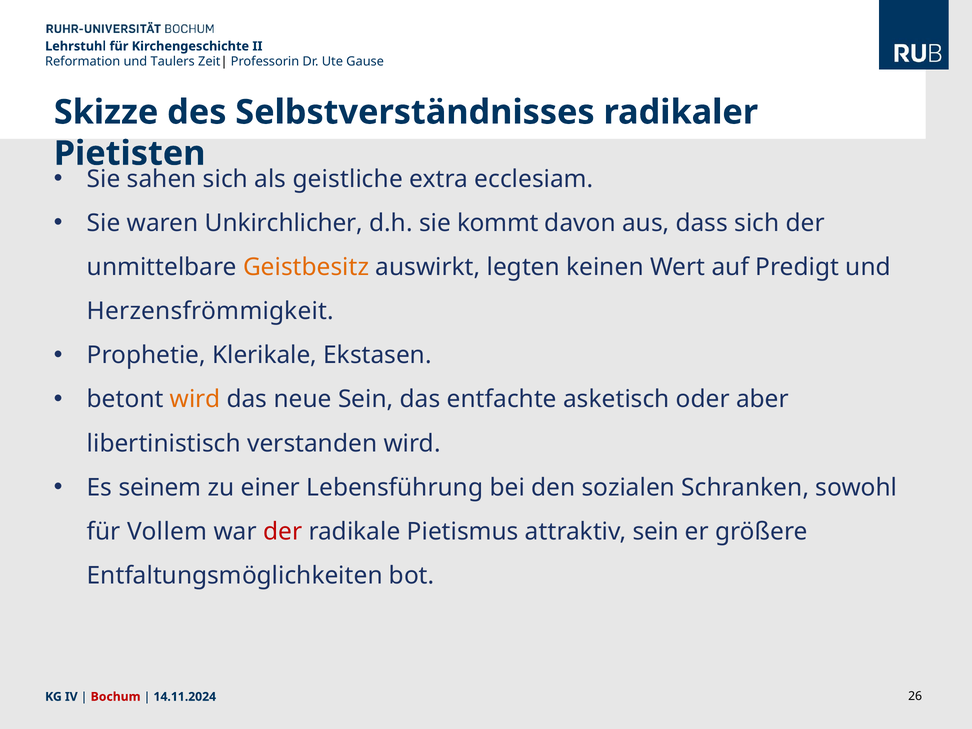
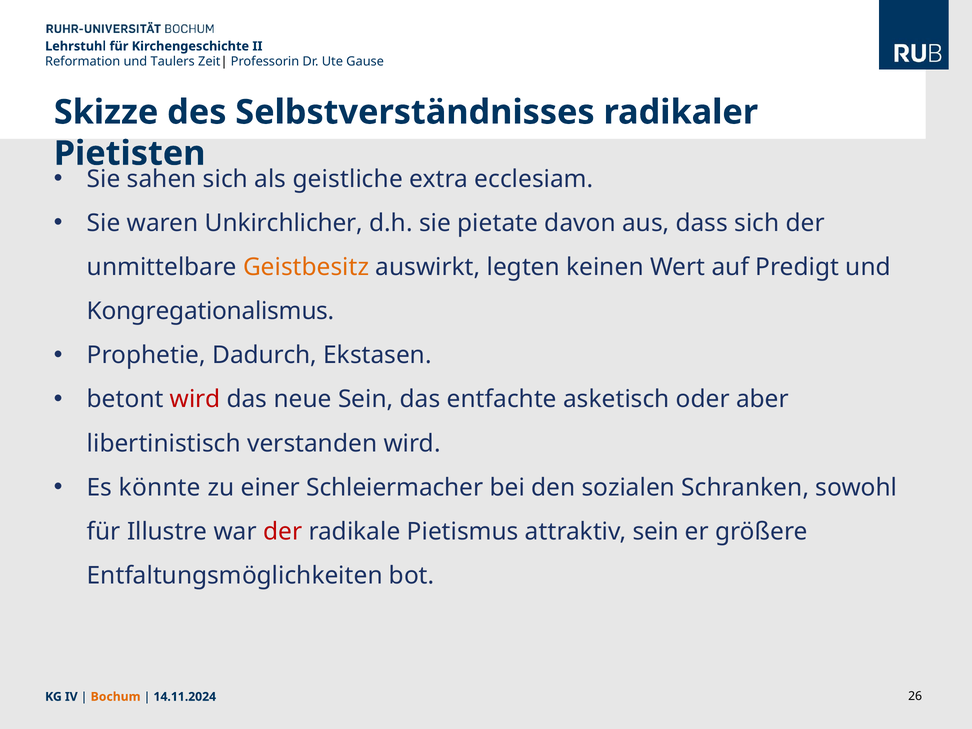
kommt: kommt -> pietate (498, 223)
Herzensfrömmigkeit: Herzensfrömmigkeit -> Kongregationalismus (211, 311)
Klerikale: Klerikale -> Dadurch (265, 355)
wird colour: orange -> red (195, 399)
seinem: seinem -> könnte (160, 488)
Lebensführung: Lebensführung -> Schleiermacher (395, 488)
Vollem: Vollem -> Illustre (167, 532)
Bochum colour: red -> orange (116, 697)
